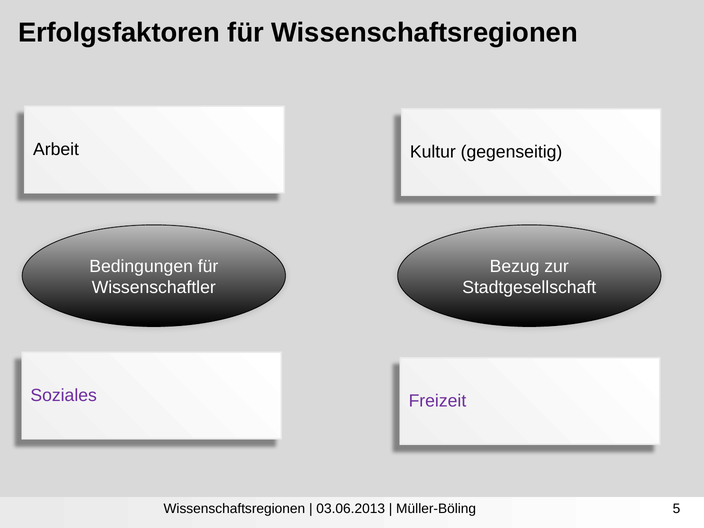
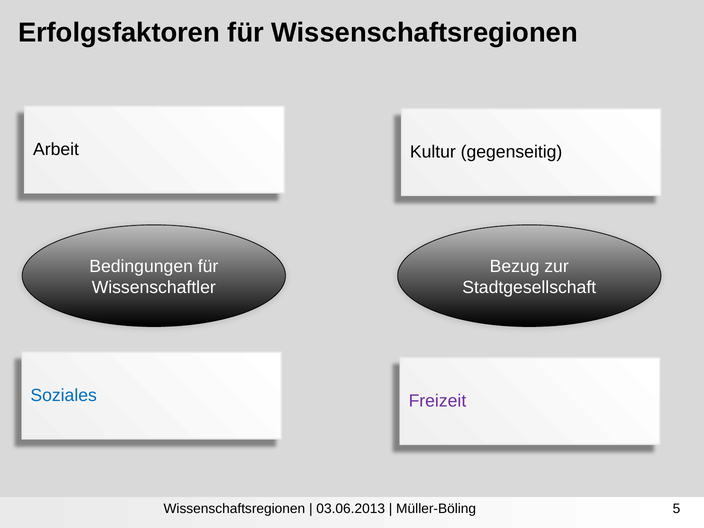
Soziales colour: purple -> blue (64, 396)
